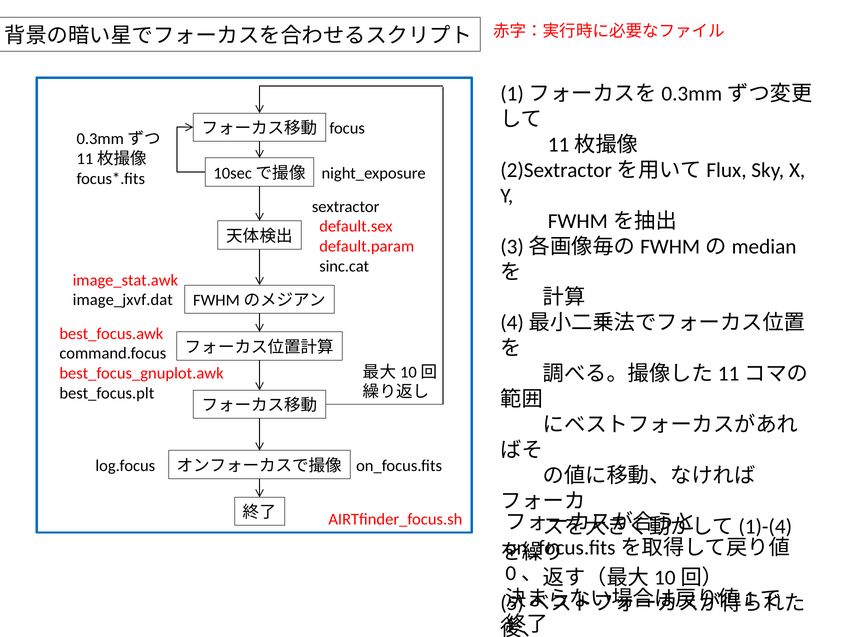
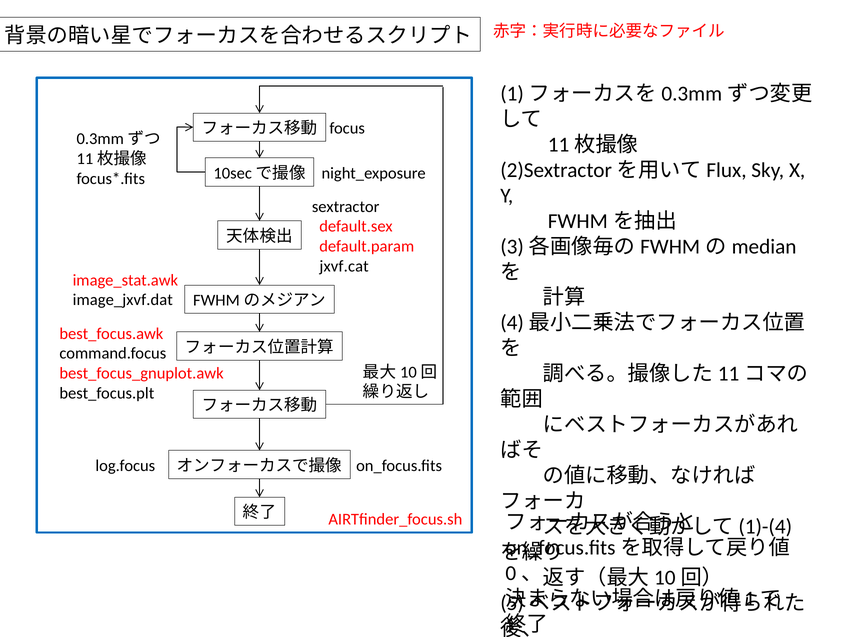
sinc.cat: sinc.cat -> jxvf.cat (344, 266)
